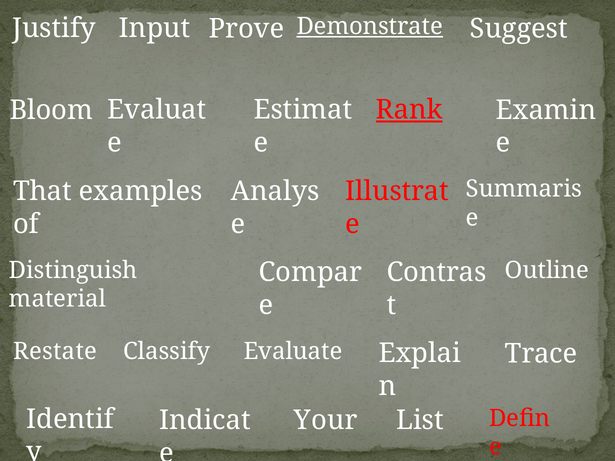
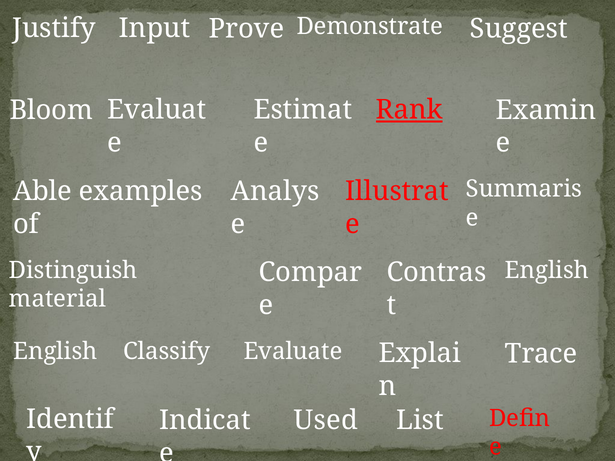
Demonstrate underline: present -> none (370, 27)
That: That -> Able (42, 191)
Outline: Outline -> English (547, 270)
Restate: Restate -> English (55, 352)
Your: Your -> Used (326, 421)
